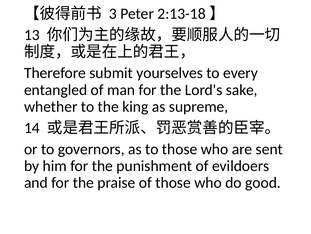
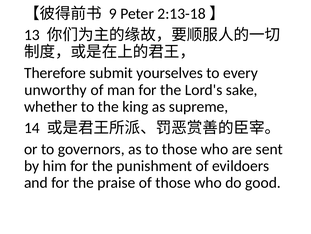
3: 3 -> 9 (113, 14)
entangled: entangled -> unworthy (56, 90)
